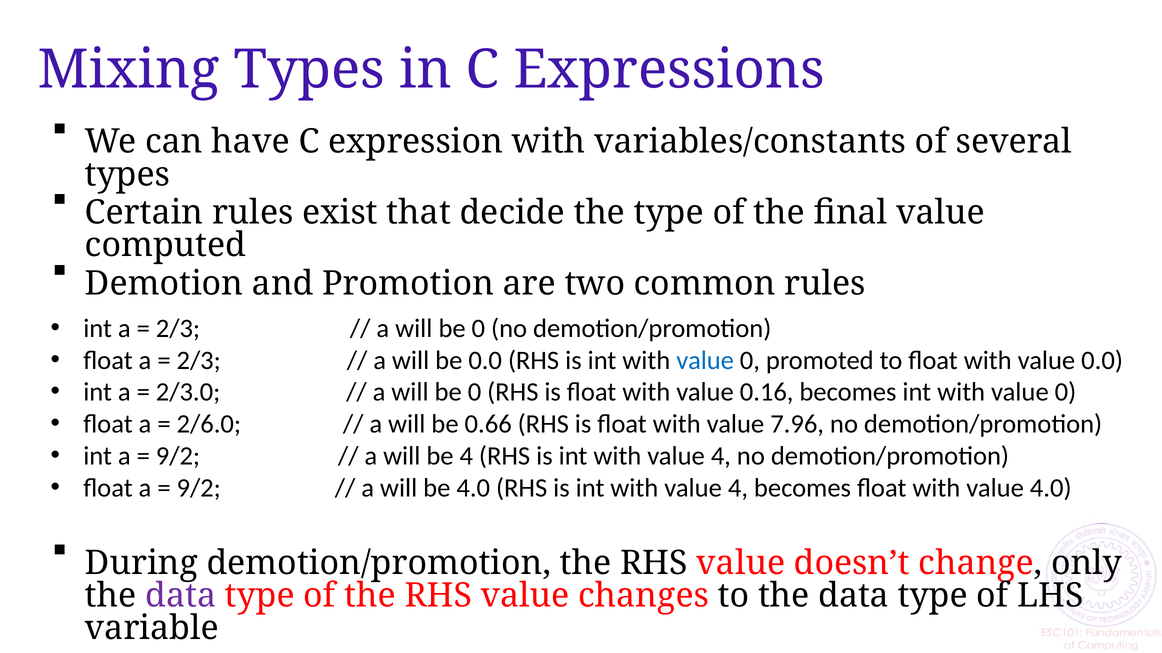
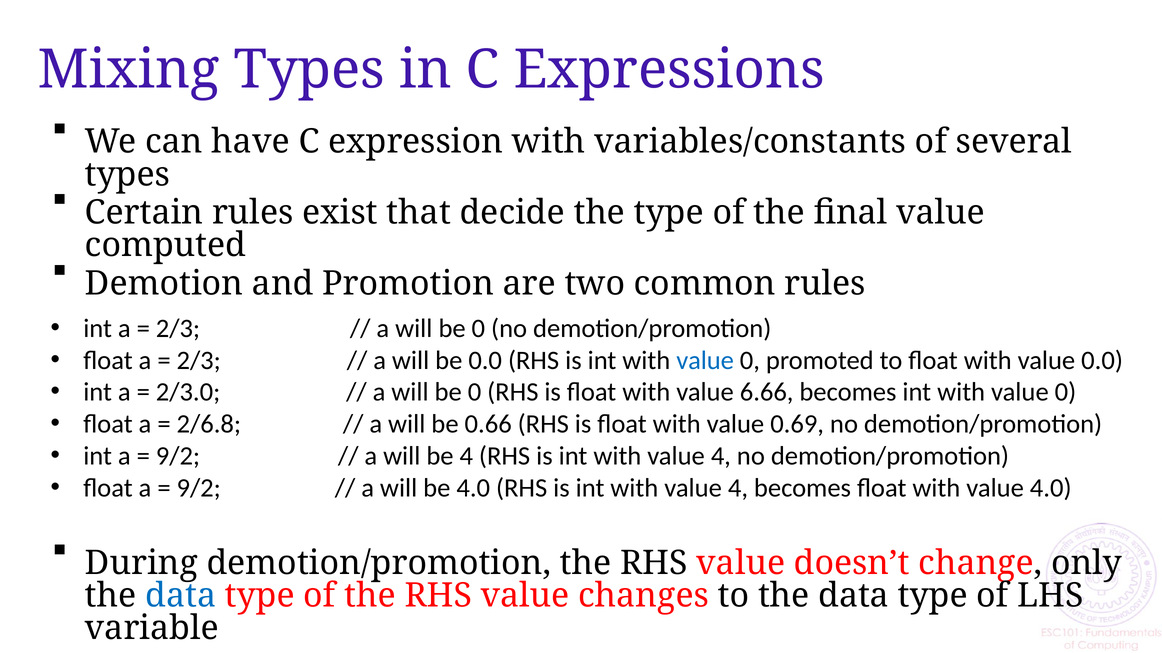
0.16: 0.16 -> 6.66 (767, 393)
2/6.0: 2/6.0 -> 2/6.8 (209, 424)
7.96: 7.96 -> 0.69 (797, 424)
data colour: purple -> blue (181, 596)
